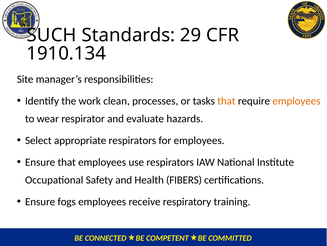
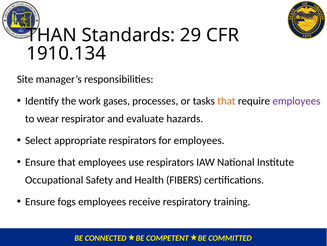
SUCH: SUCH -> THAN (52, 35)
clean: clean -> gases (117, 101)
employees colour: orange -> purple (296, 101)
